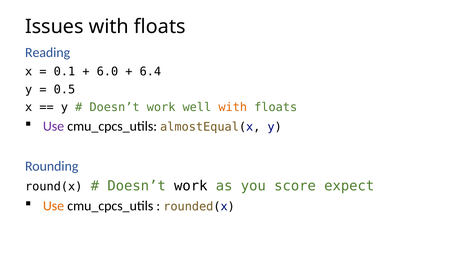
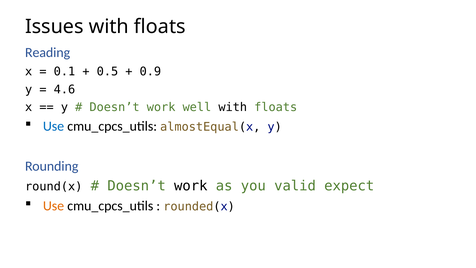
6.0: 6.0 -> 0.5 (107, 72)
6.4: 6.4 -> 0.9 (150, 72)
0.5: 0.5 -> 4.6 (64, 89)
with colour: orange -> black (233, 107)
Use colour: purple -> blue (54, 126)
score: score -> valid (295, 186)
